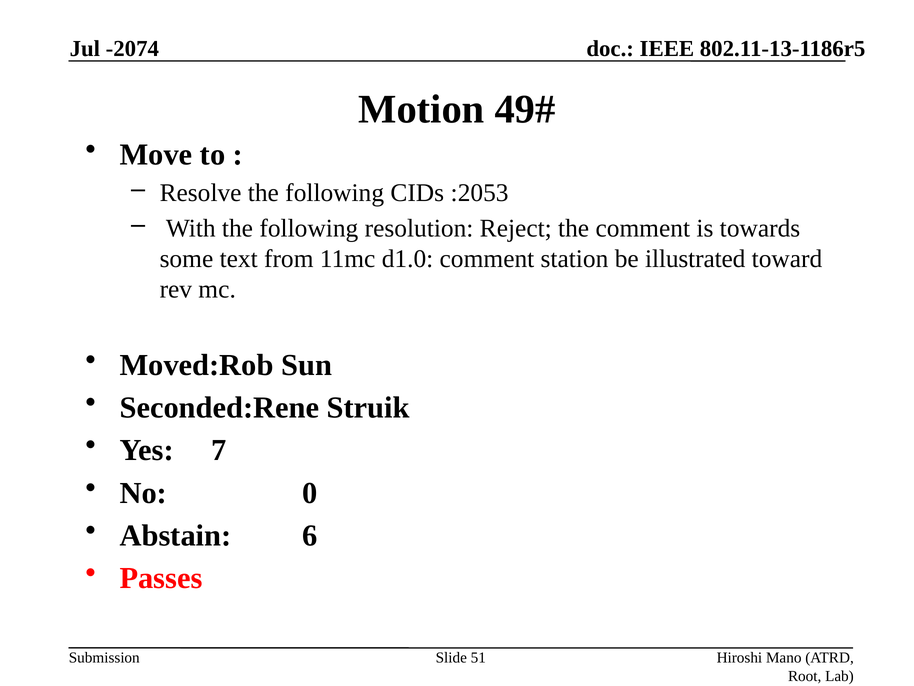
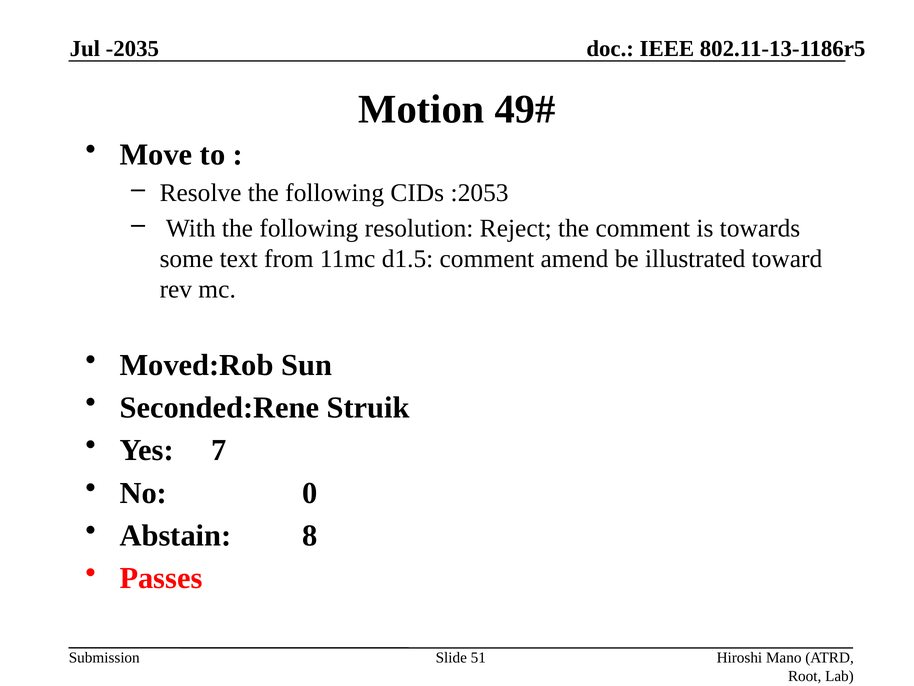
-2074: -2074 -> -2035 (132, 49)
d1.0: d1.0 -> d1.5 (408, 259)
station: station -> amend (574, 259)
6: 6 -> 8 (310, 535)
